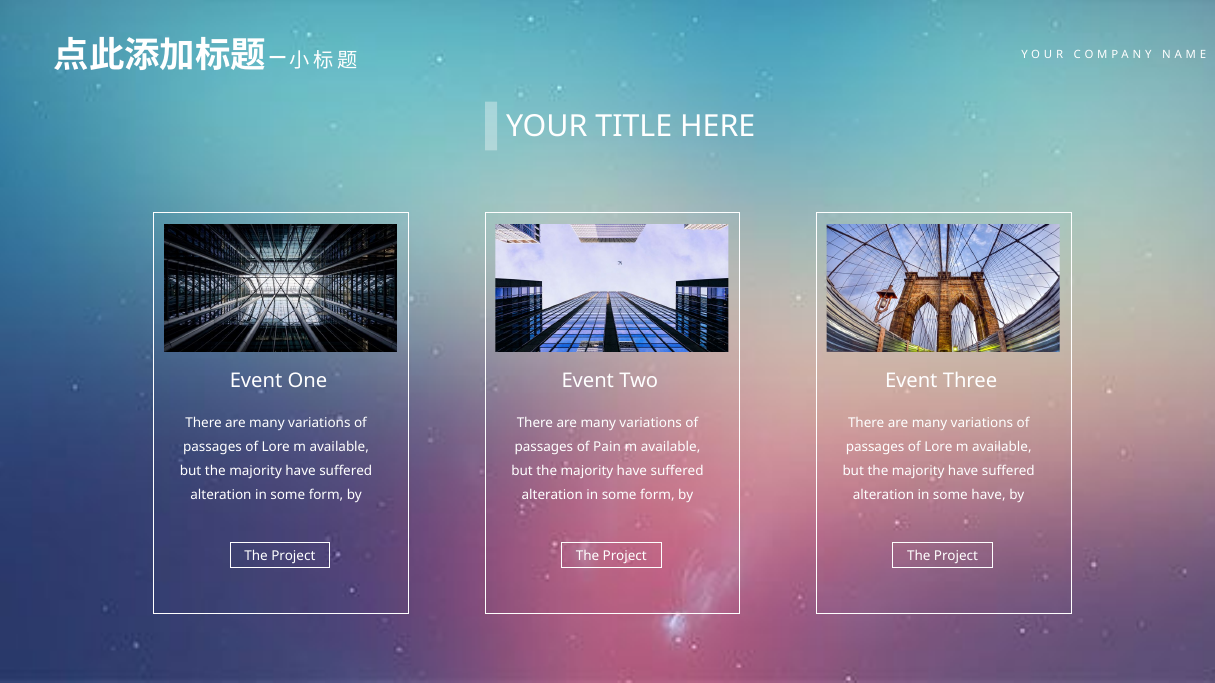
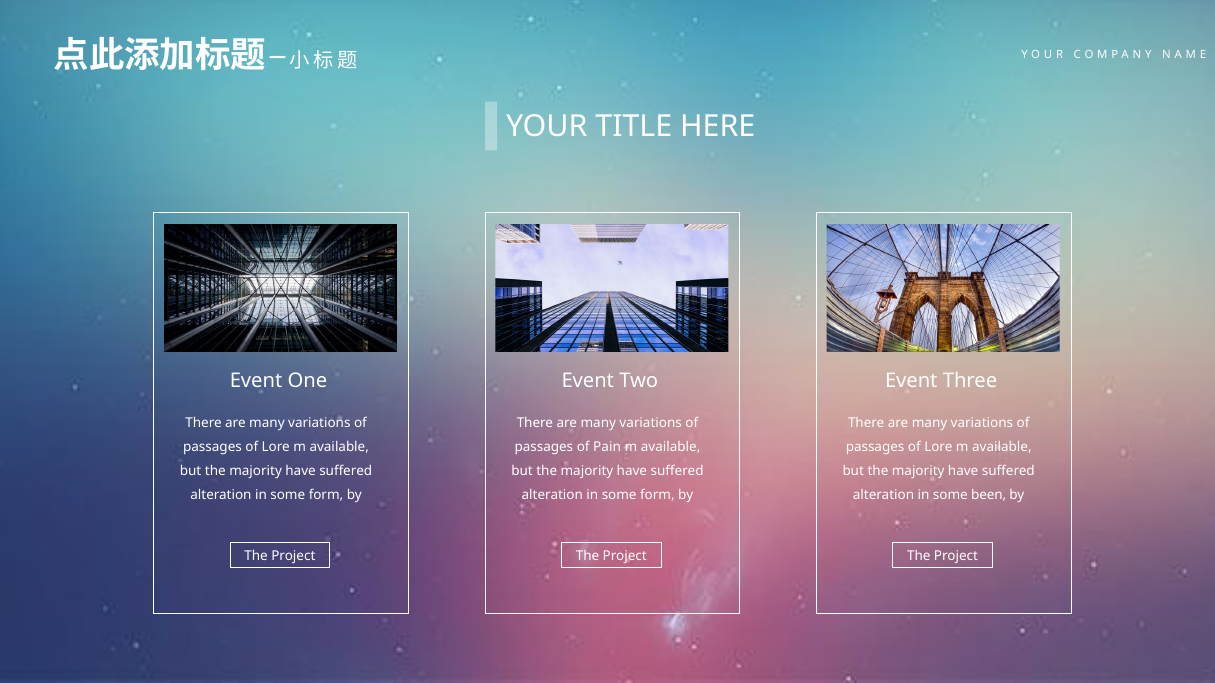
some have: have -> been (989, 496)
